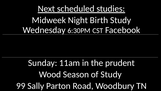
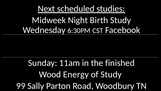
prudent: prudent -> finished (120, 63)
Season: Season -> Energy (76, 74)
